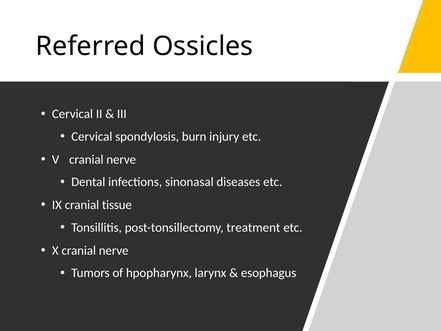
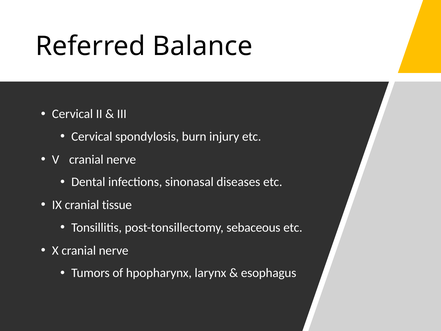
Ossicles: Ossicles -> Balance (203, 46)
treatment: treatment -> sebaceous (253, 227)
